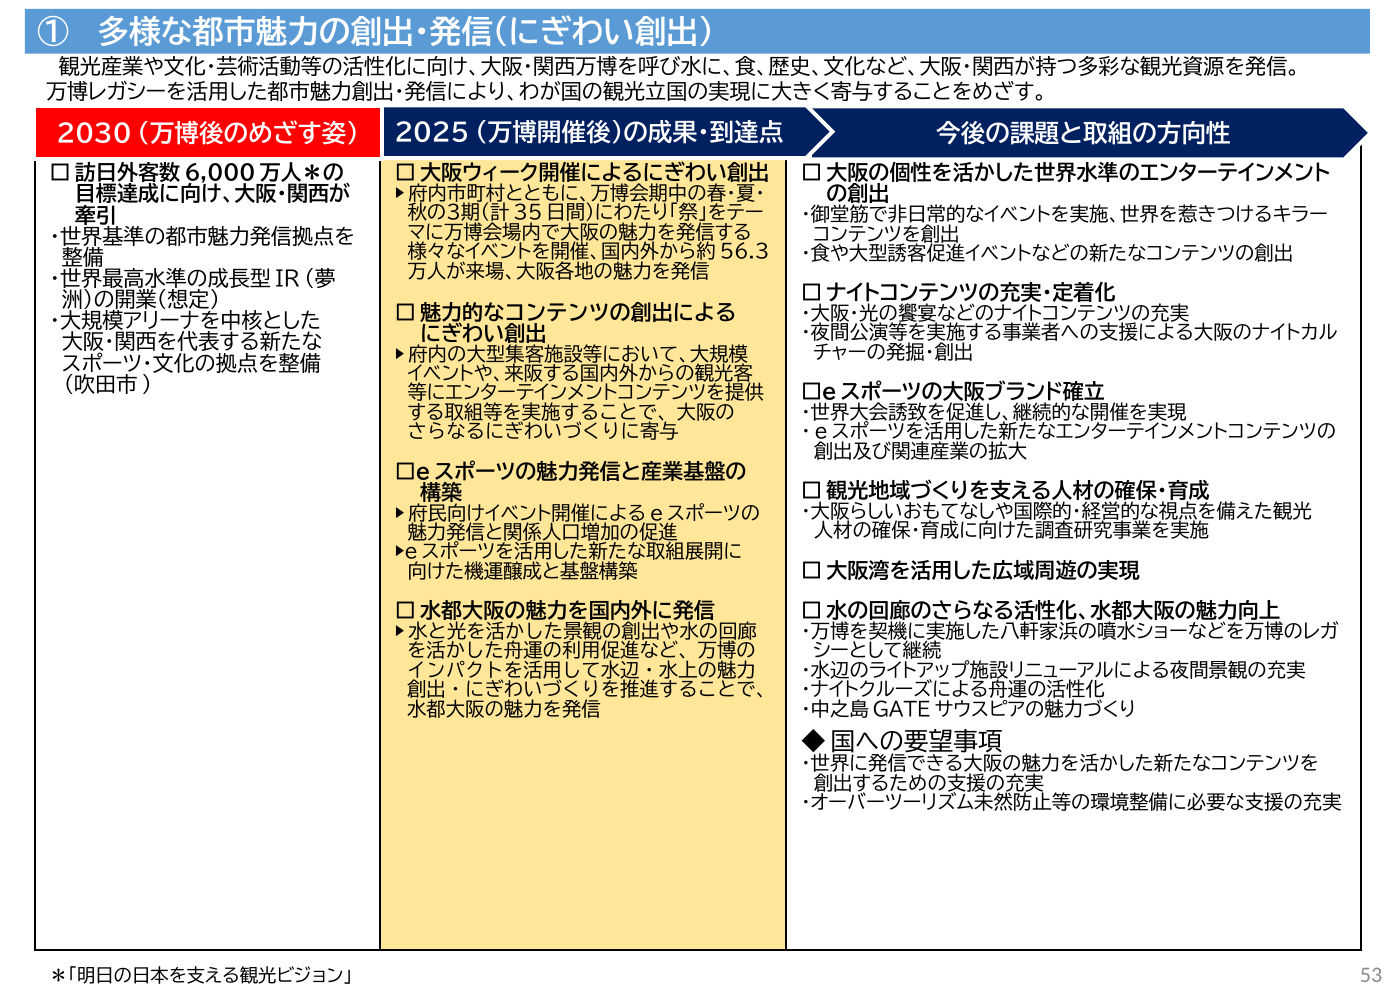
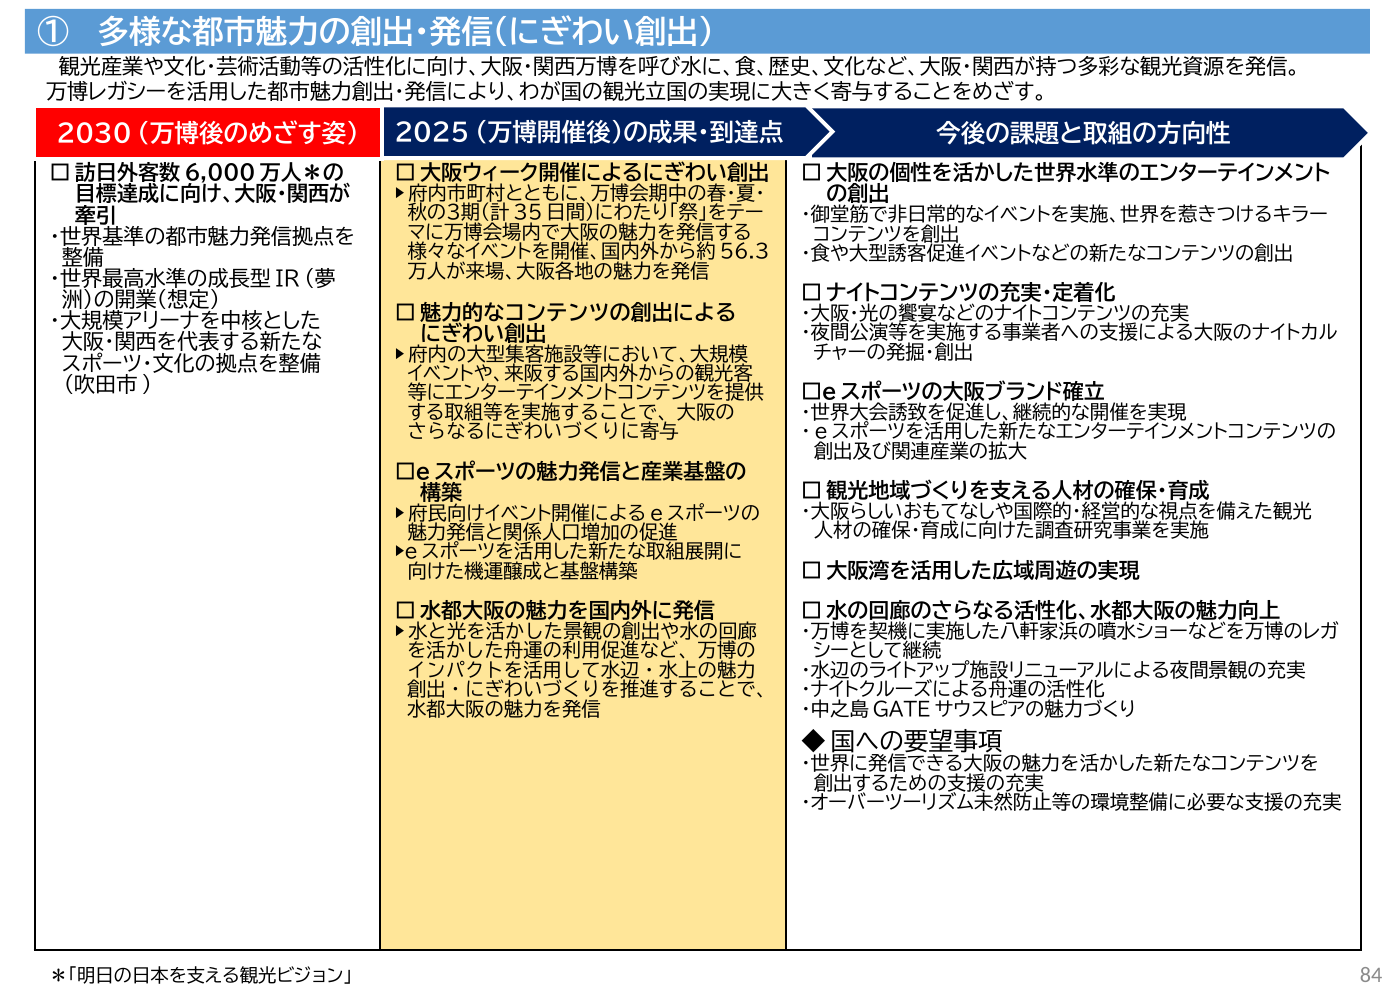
53: 53 -> 84 (1371, 975)
